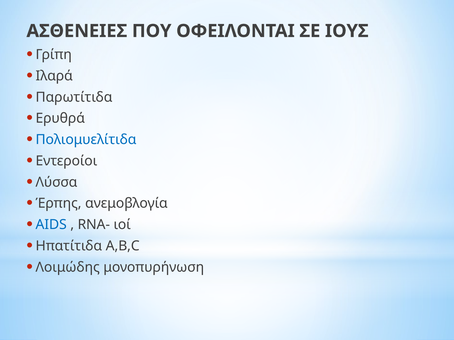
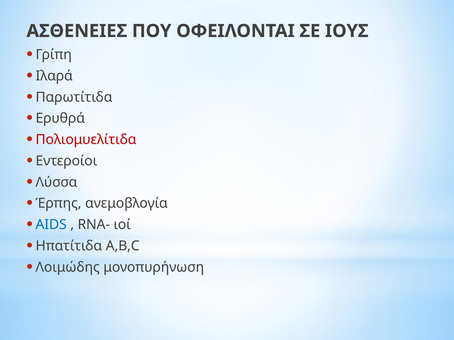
Πολιομυελίτιδα colour: blue -> red (86, 140)
